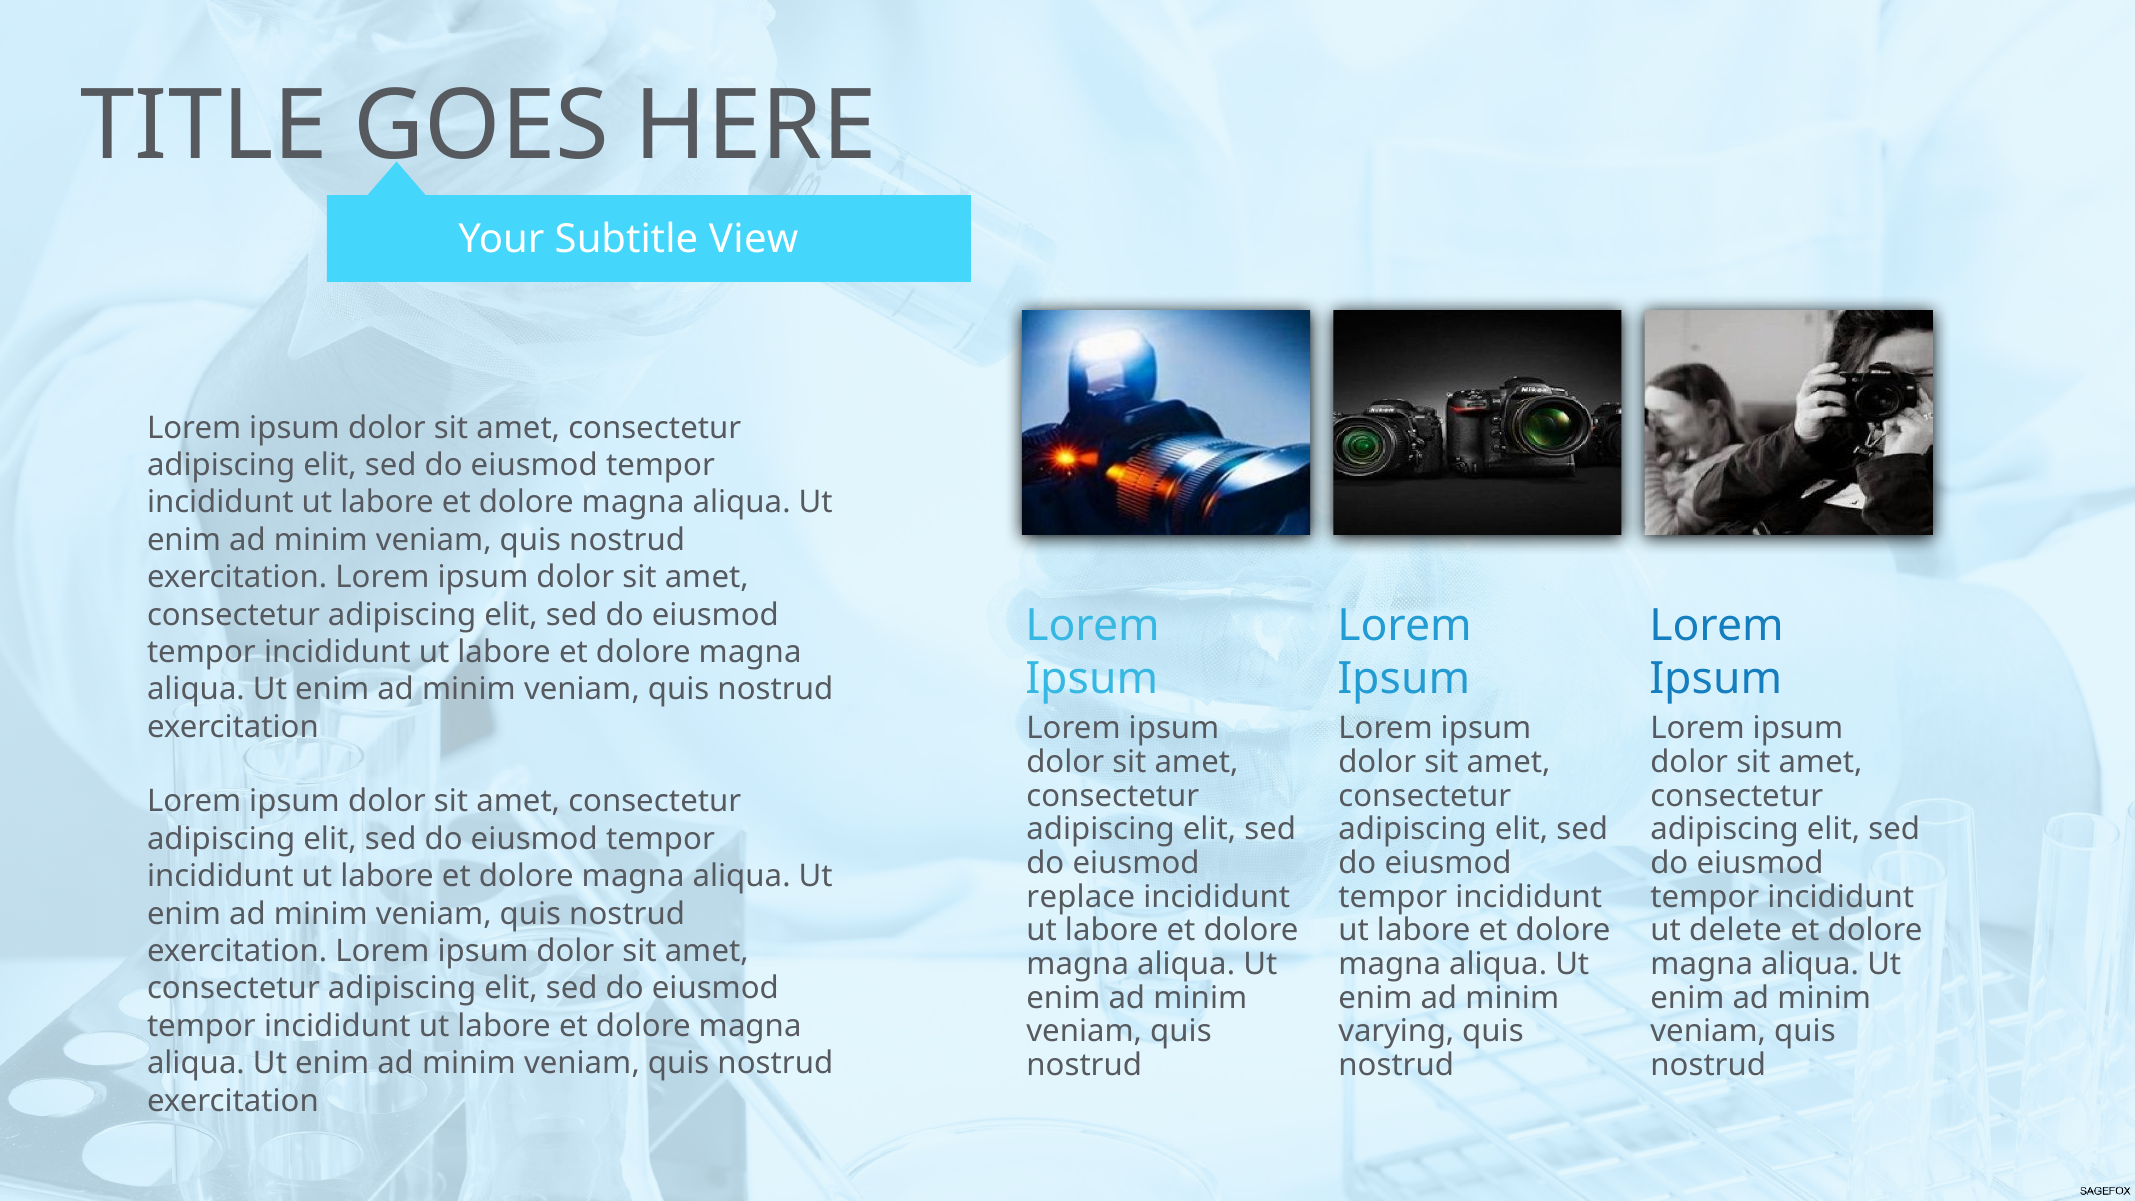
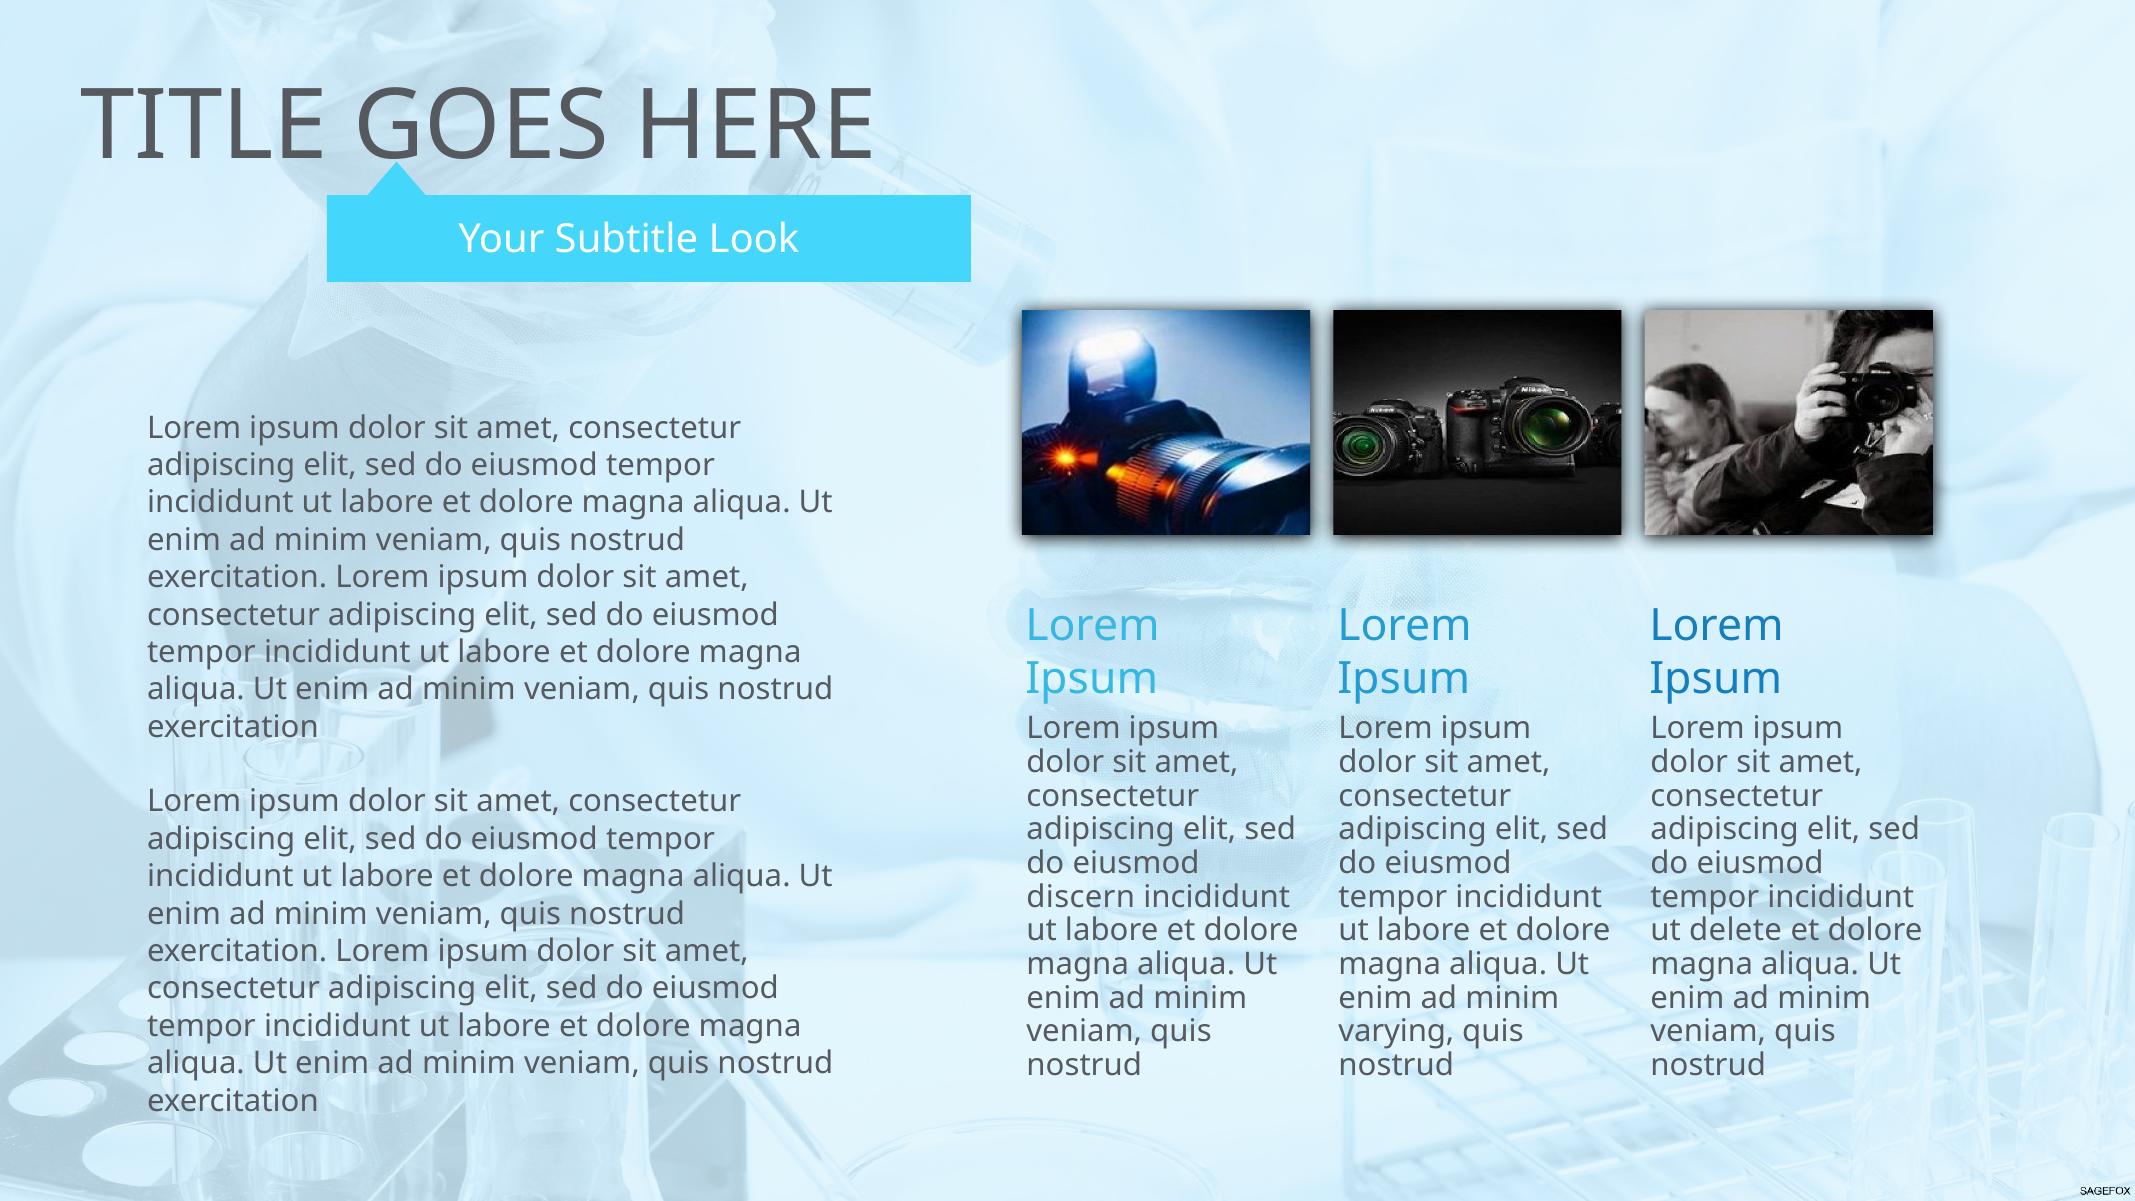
View: View -> Look (754, 239)
replace: replace -> discern (1081, 897)
